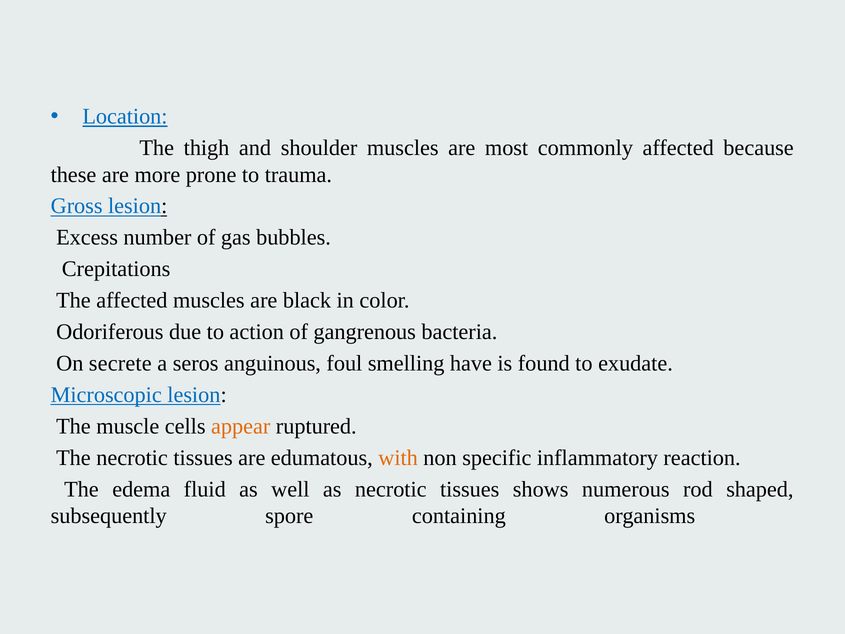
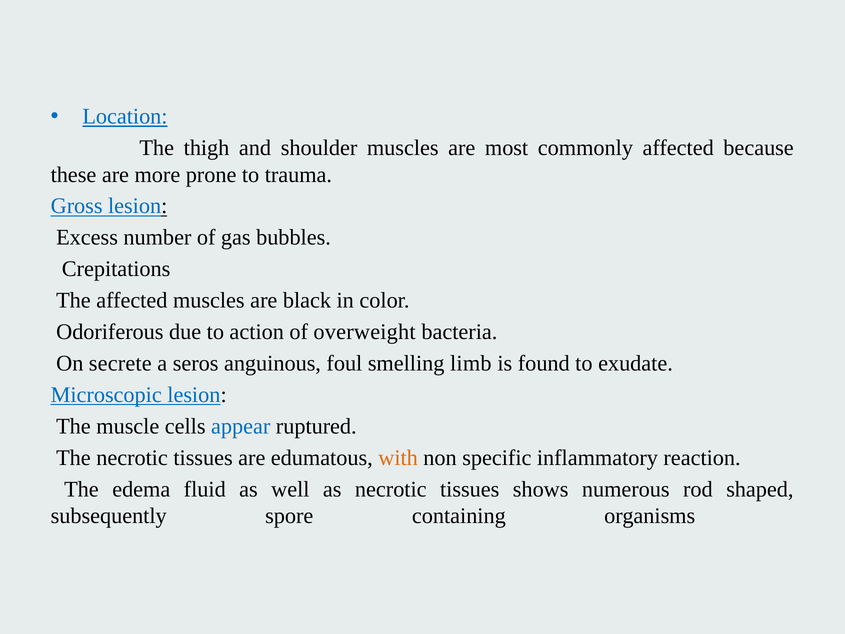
gangrenous: gangrenous -> overweight (365, 332)
have: have -> limb (471, 363)
appear colour: orange -> blue (241, 426)
